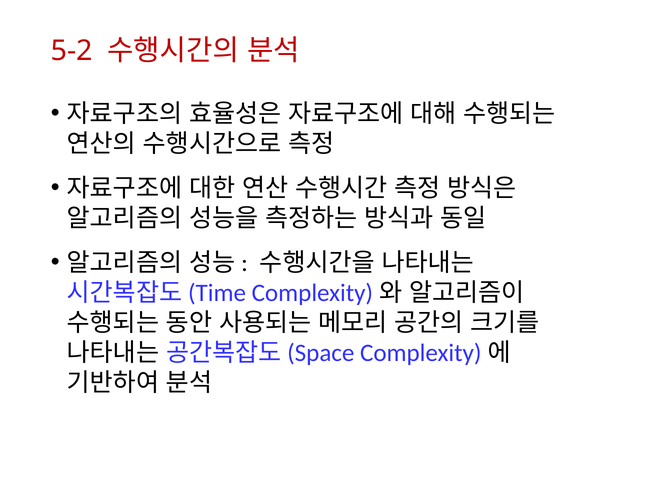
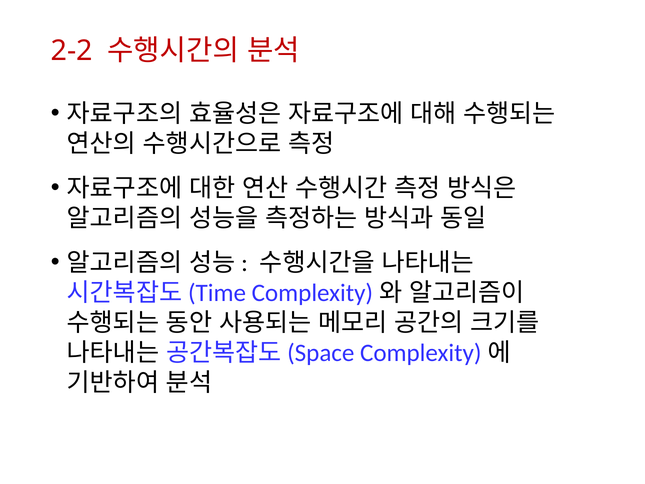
5-2: 5-2 -> 2-2 (72, 51)
